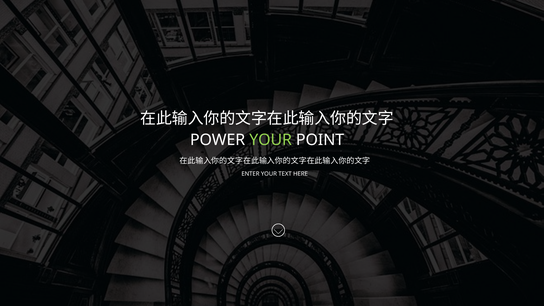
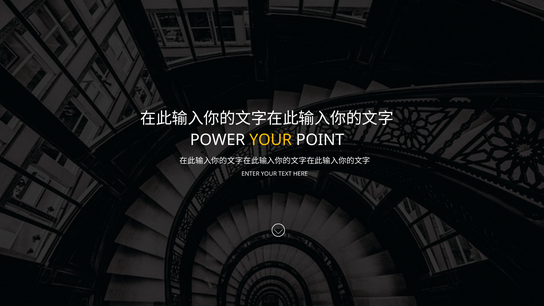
YOUR colour: light green -> yellow (271, 140)
